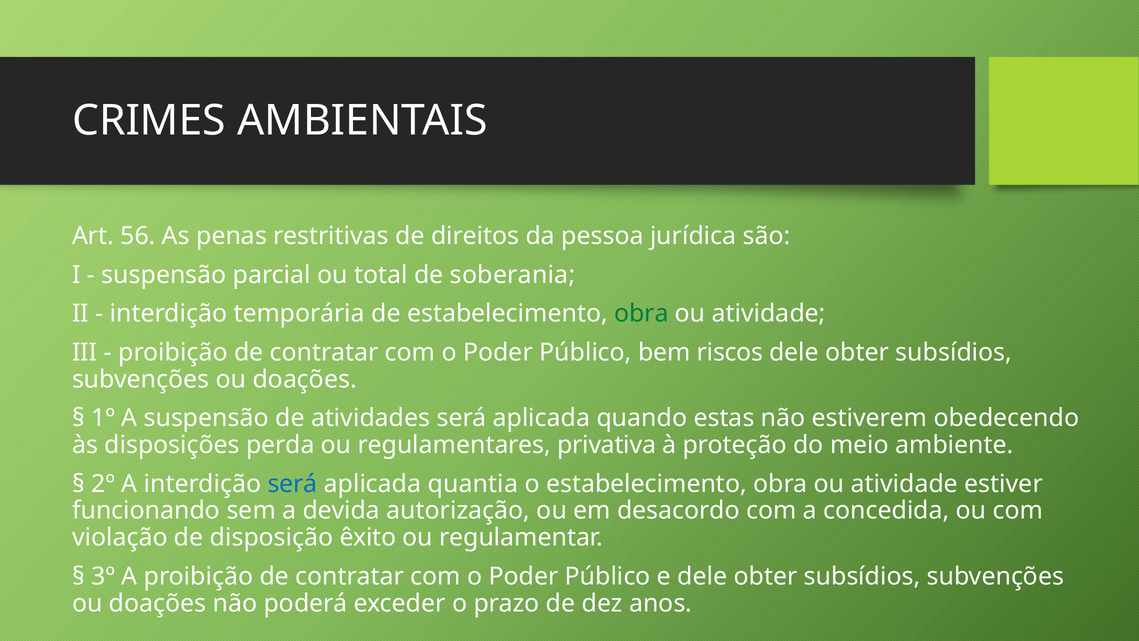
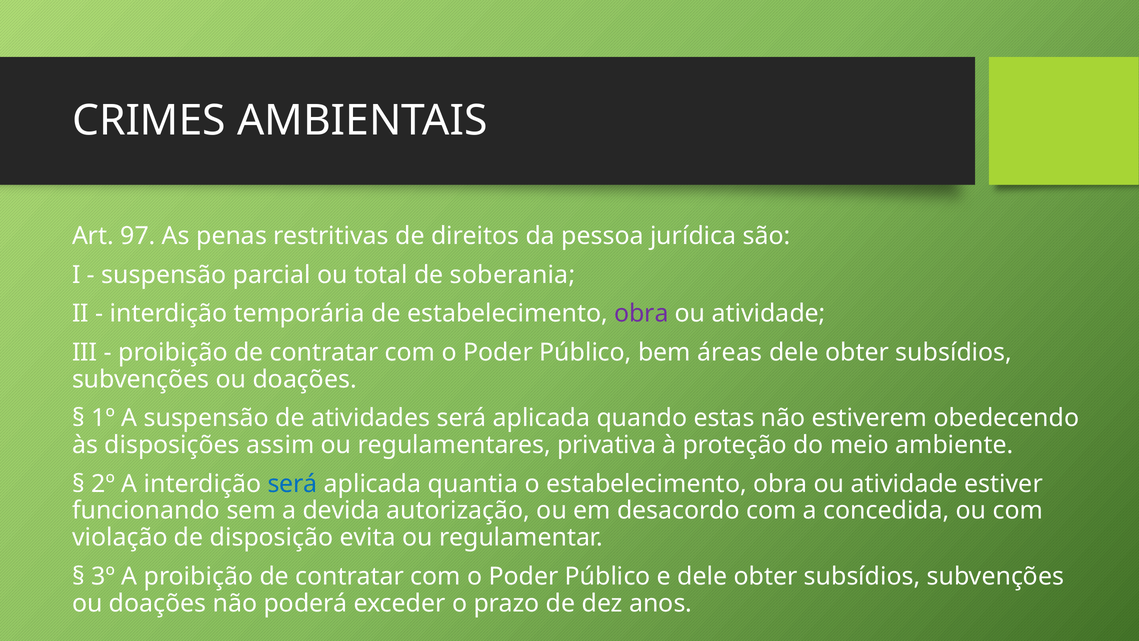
56: 56 -> 97 (138, 236)
obra colour: green -> purple (641, 314)
riscos: riscos -> áreas (730, 352)
perda: perda -> assim (280, 445)
êxito: êxito -> evita (368, 538)
